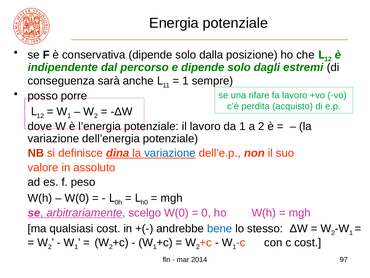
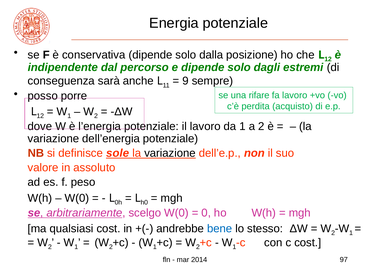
1: 1 -> 9 (186, 81)
dina: dina -> sole (118, 153)
variazione colour: blue -> black (170, 153)
